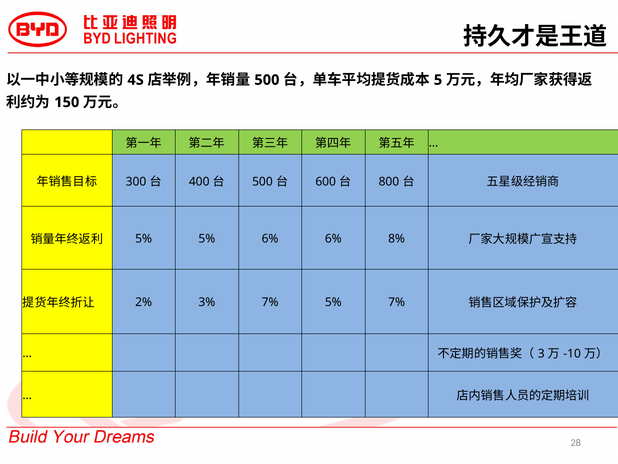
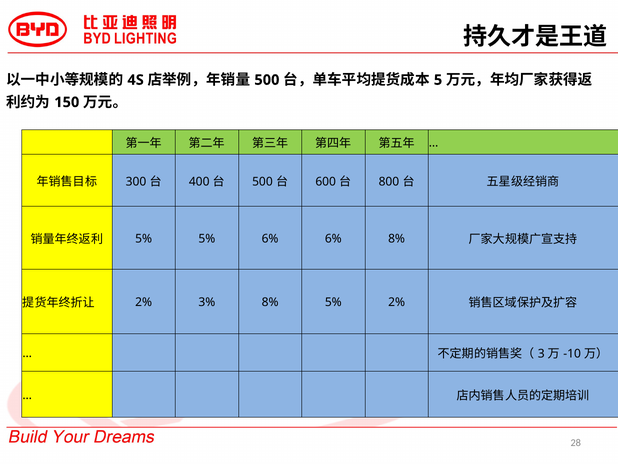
3% 7%: 7% -> 8% (270, 302)
5% 7%: 7% -> 2% (397, 302)
